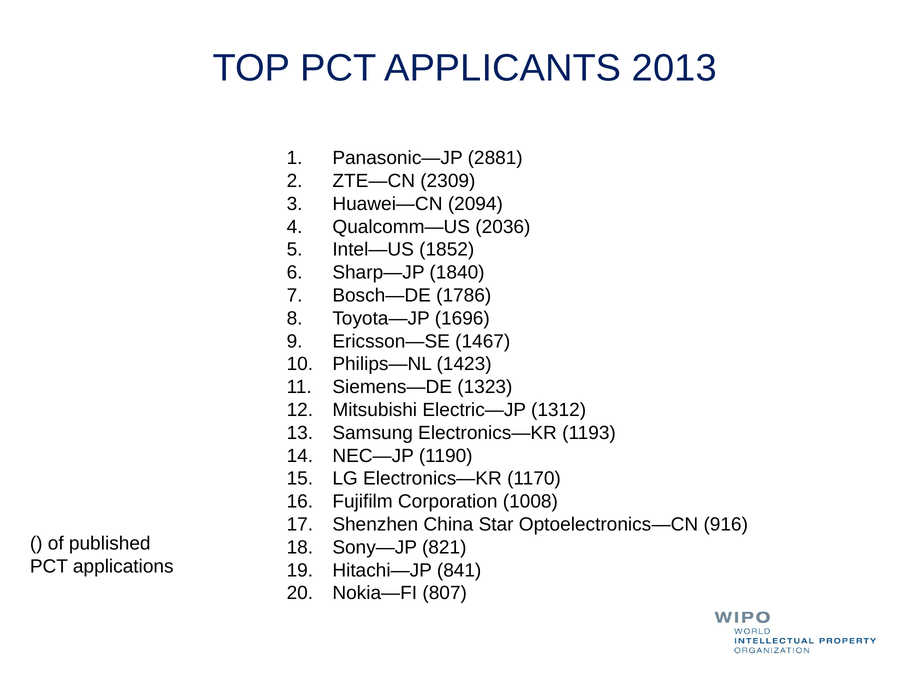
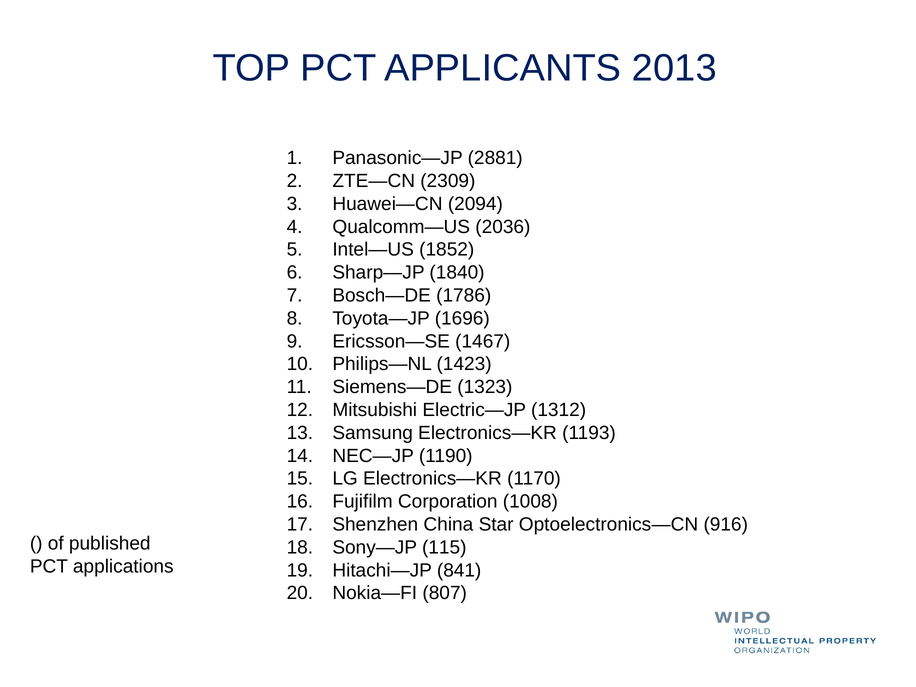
821: 821 -> 115 (444, 547)
